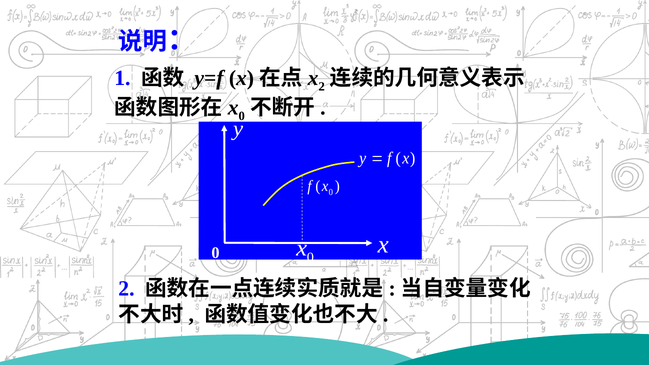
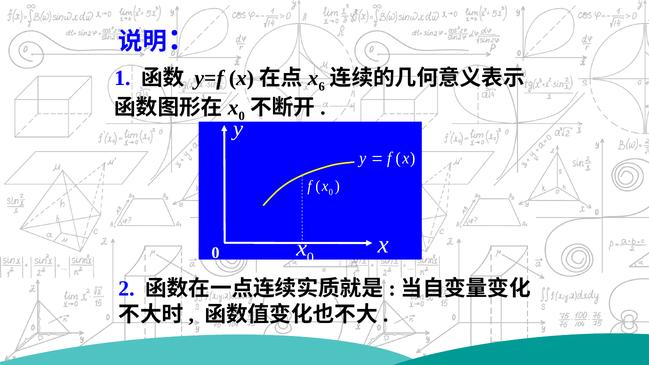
2: 2 -> 6 (322, 87)
